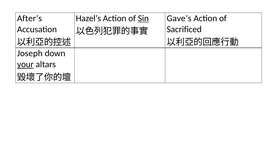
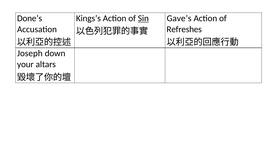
After’s: After’s -> Done’s (30, 18)
Hazel’s: Hazel’s -> Kings’s (88, 18)
Sacrificed: Sacrificed -> Refreshes (184, 29)
your underline: present -> none (25, 64)
